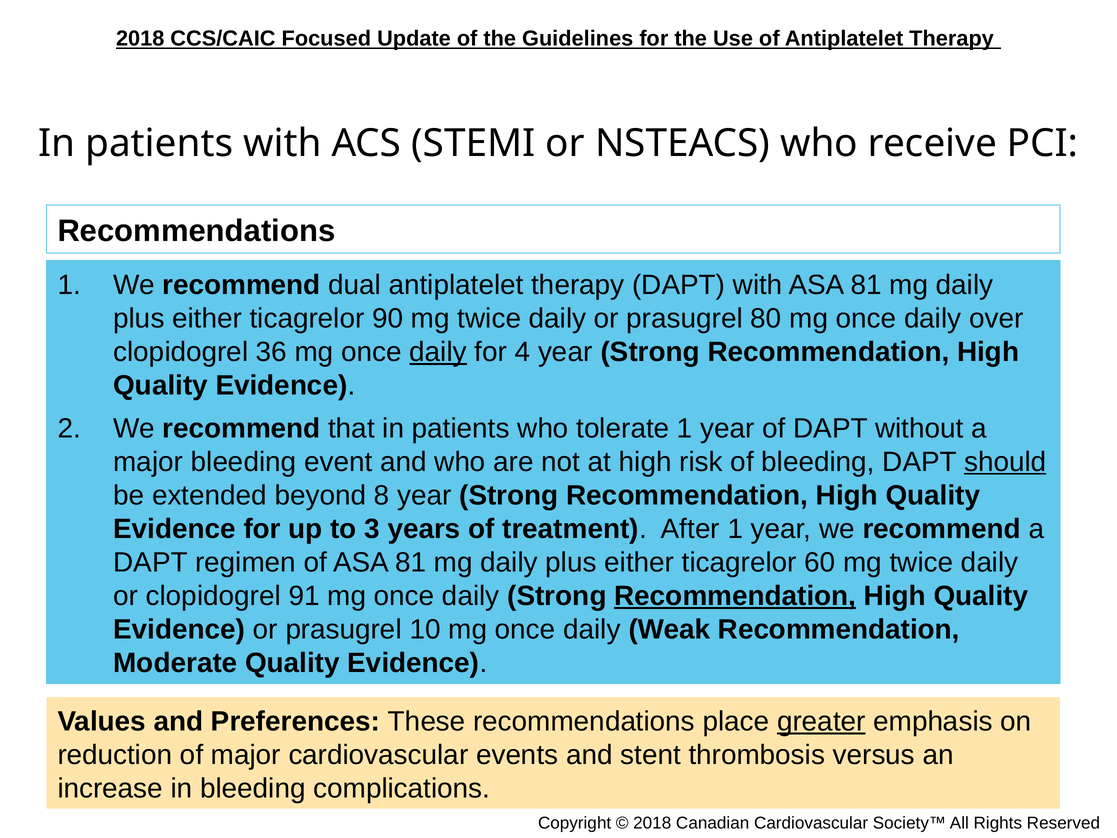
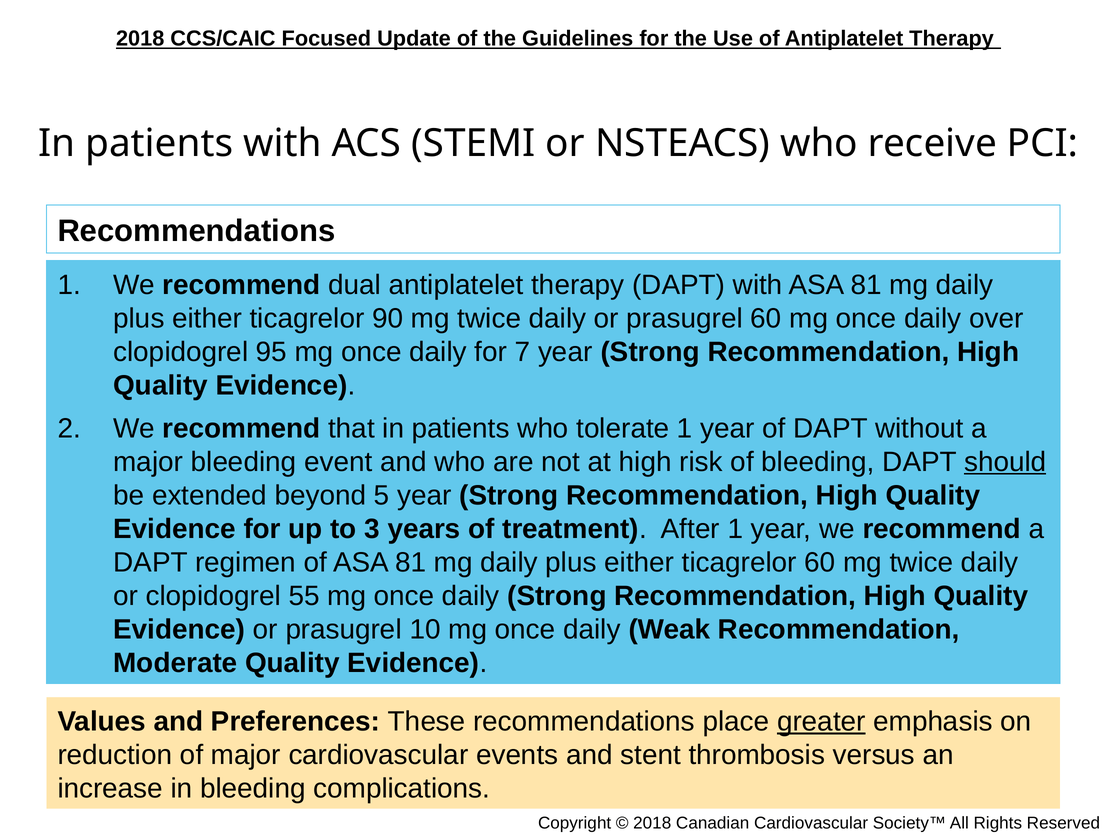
prasugrel 80: 80 -> 60 (766, 318)
36: 36 -> 95 (271, 352)
daily underline: present -> none (438, 352)
4: 4 -> 7 (523, 352)
8: 8 -> 5 (382, 495)
91: 91 -> 55 (304, 596)
Recommendation underline: present -> none (735, 596)
